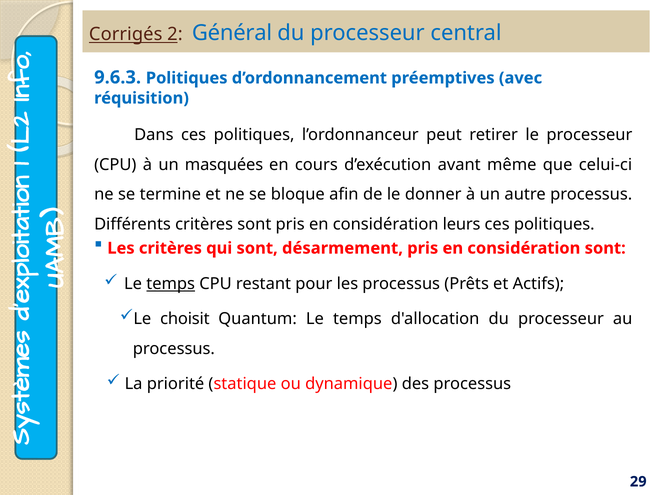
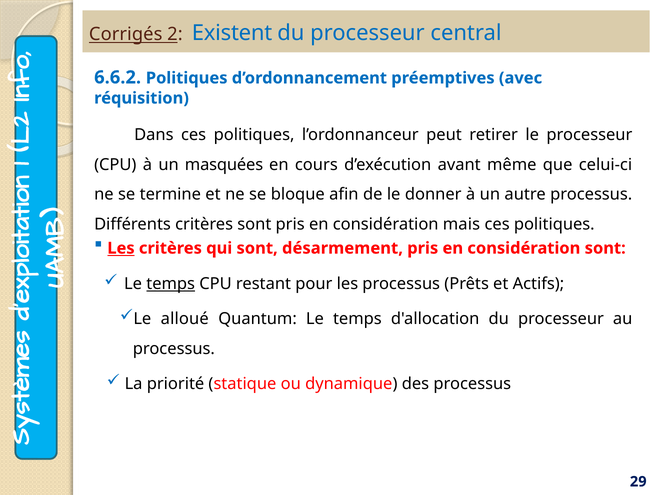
Général: Général -> Existent (232, 33)
9.6.3: 9.6.3 -> 6.6.2 (118, 77)
leurs: leurs -> mais (461, 224)
Les underline: none -> present (121, 248)
choisit: choisit -> alloué (185, 319)
